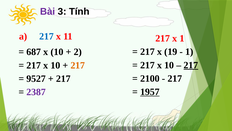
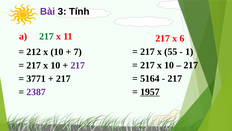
217 colour: blue -> green (46, 36)
x 1: 1 -> 6 (182, 38)
19: 19 -> 55 (171, 52)
687: 687 -> 212 (34, 52)
2: 2 -> 7 (78, 52)
217 underline: present -> none (191, 65)
217 colour: orange -> purple (78, 65)
2100: 2100 -> 5164 (150, 78)
9527: 9527 -> 3771 (36, 78)
